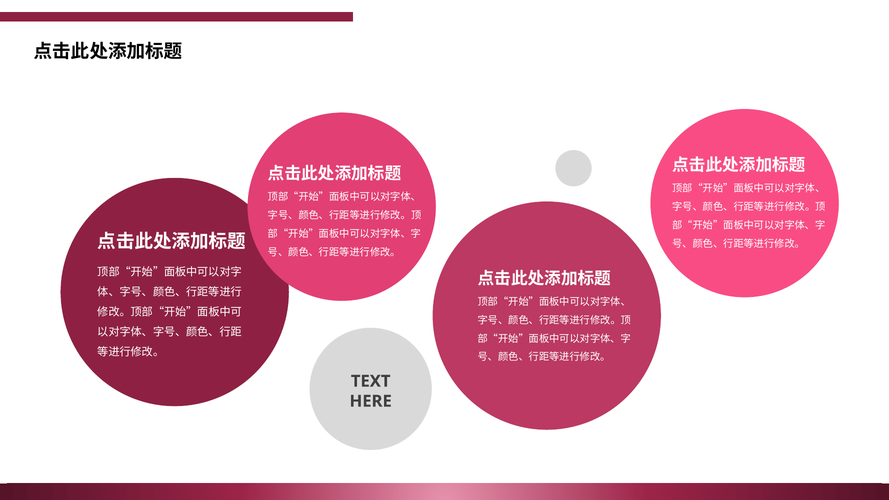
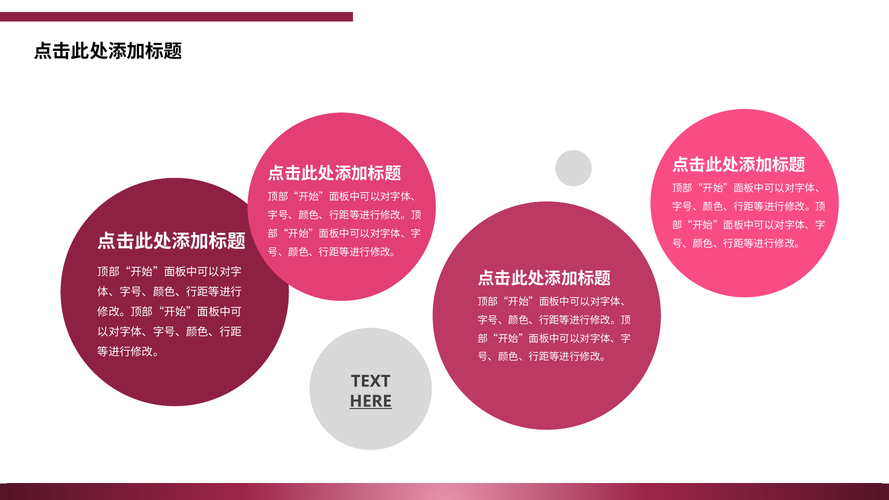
HERE underline: none -> present (371, 401)
